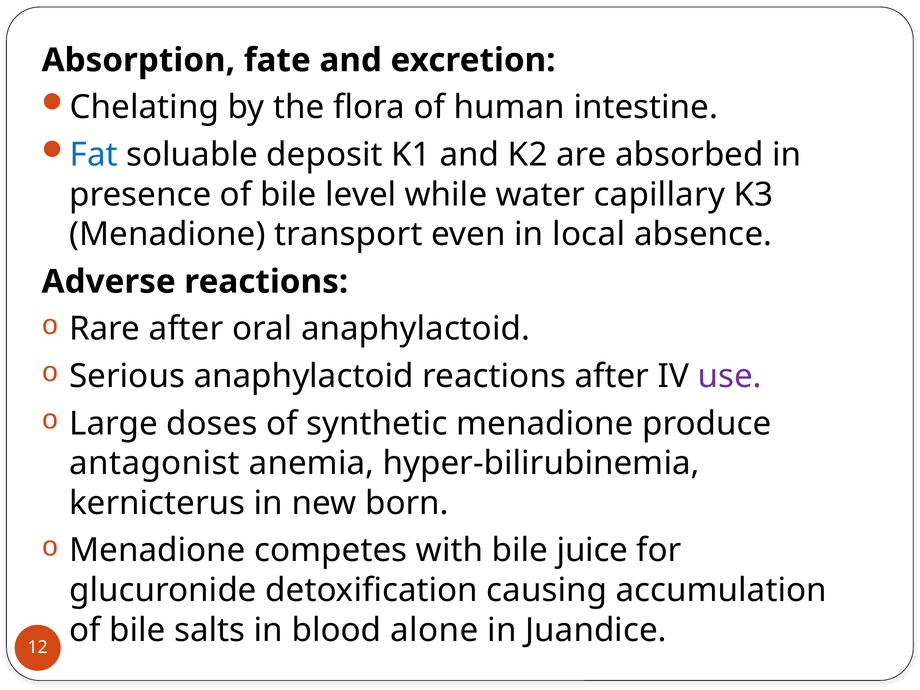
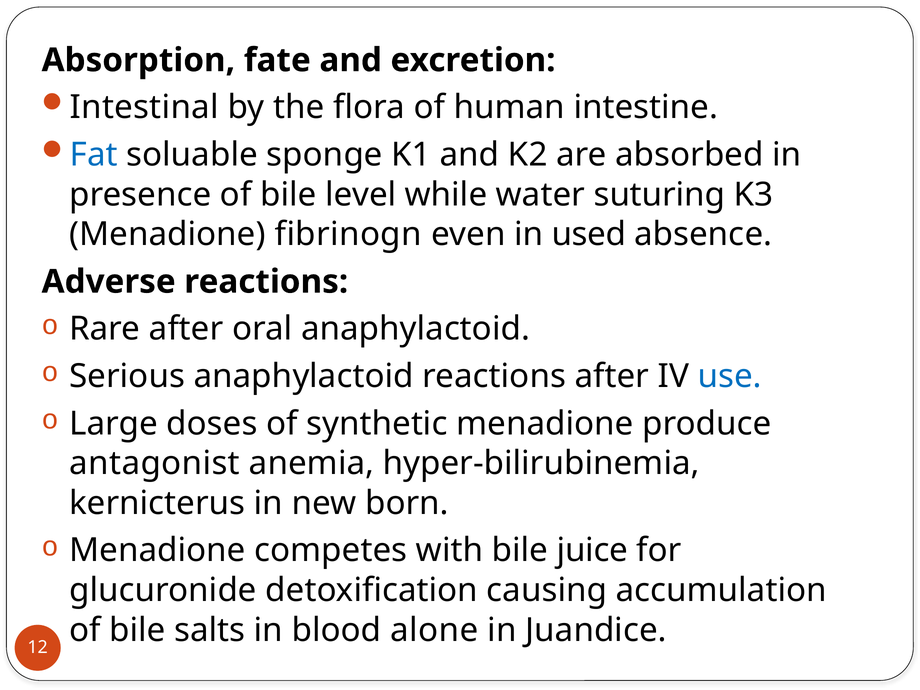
Chelating: Chelating -> Intestinal (144, 108)
deposit: deposit -> sponge (325, 155)
capillary: capillary -> suturing (659, 195)
transport: transport -> fibrinogn (348, 234)
local: local -> used (589, 234)
use colour: purple -> blue (730, 376)
